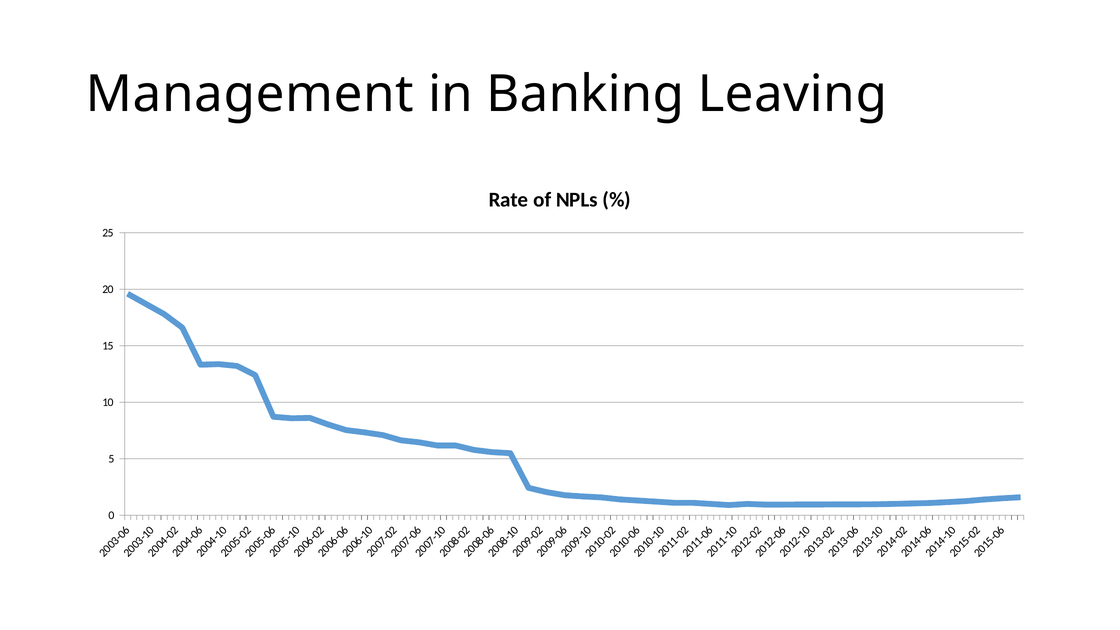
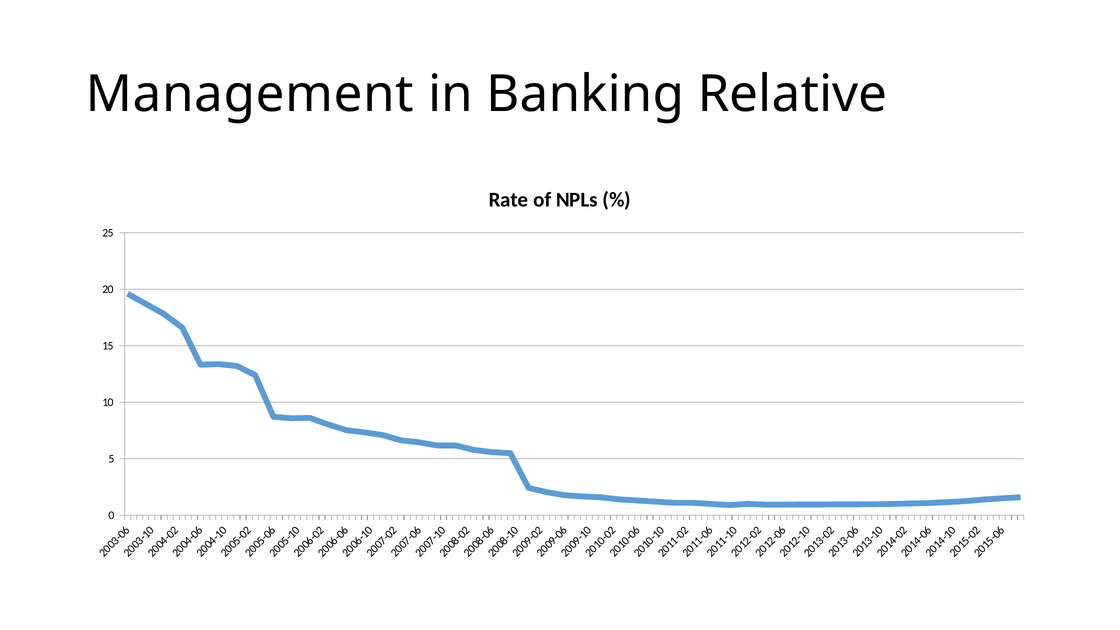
Leaving: Leaving -> Relative (792, 94)
